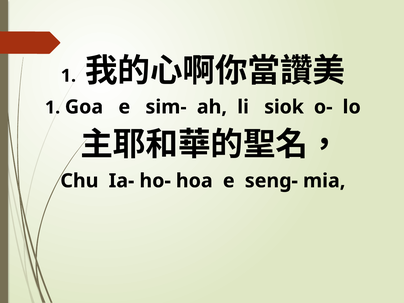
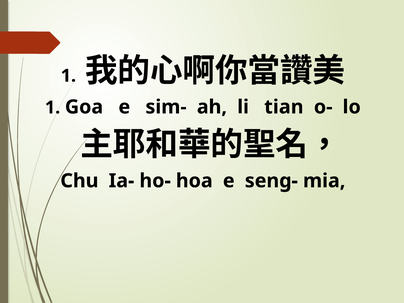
siok: siok -> tian (284, 107)
